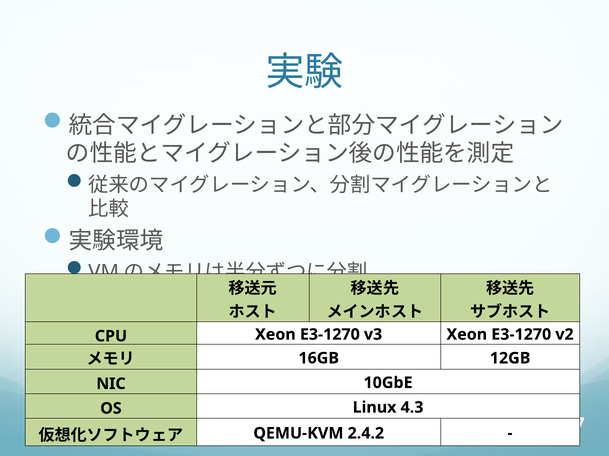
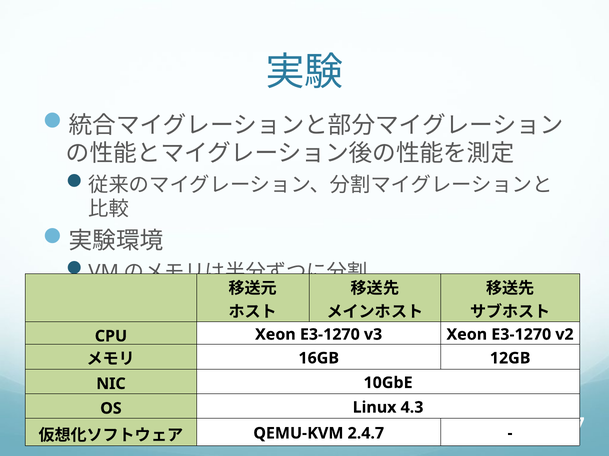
2.4.2: 2.4.2 -> 2.4.7 (366, 434)
